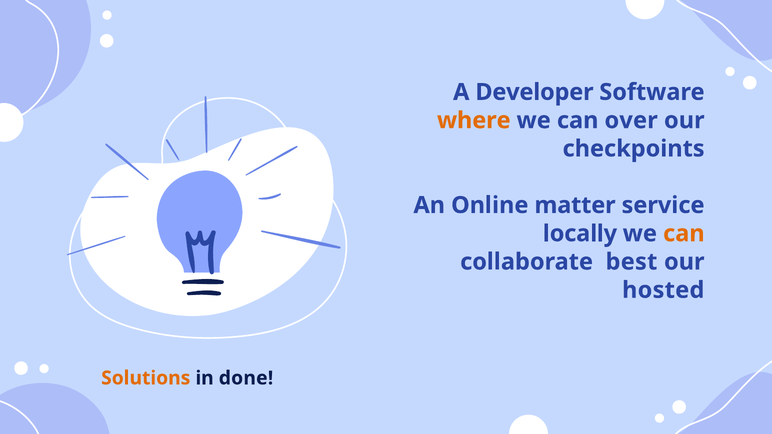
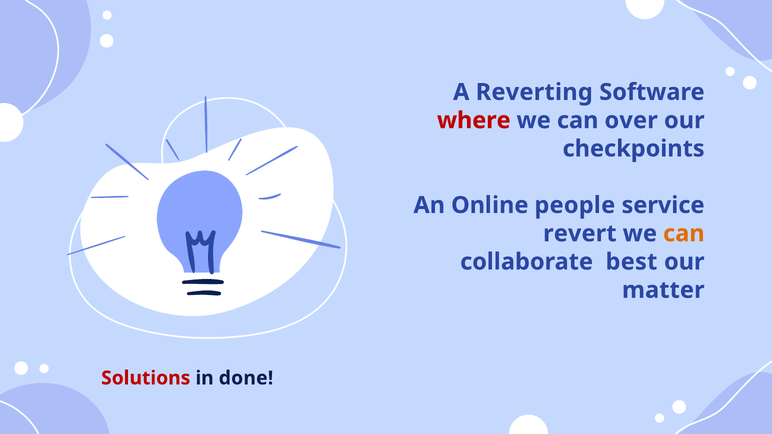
Developer: Developer -> Reverting (534, 92)
where colour: orange -> red (474, 120)
matter: matter -> people (575, 205)
locally: locally -> revert (580, 234)
hosted: hosted -> matter (663, 290)
Solutions colour: orange -> red (146, 378)
